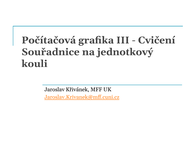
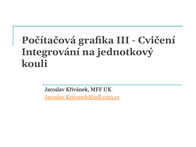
Souřadnice: Souřadnice -> Integrování (51, 52)
